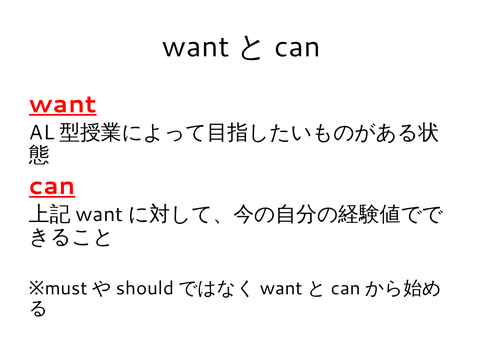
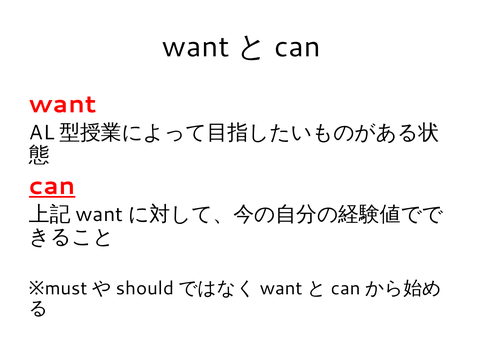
want underline: present -> none (63, 104)
